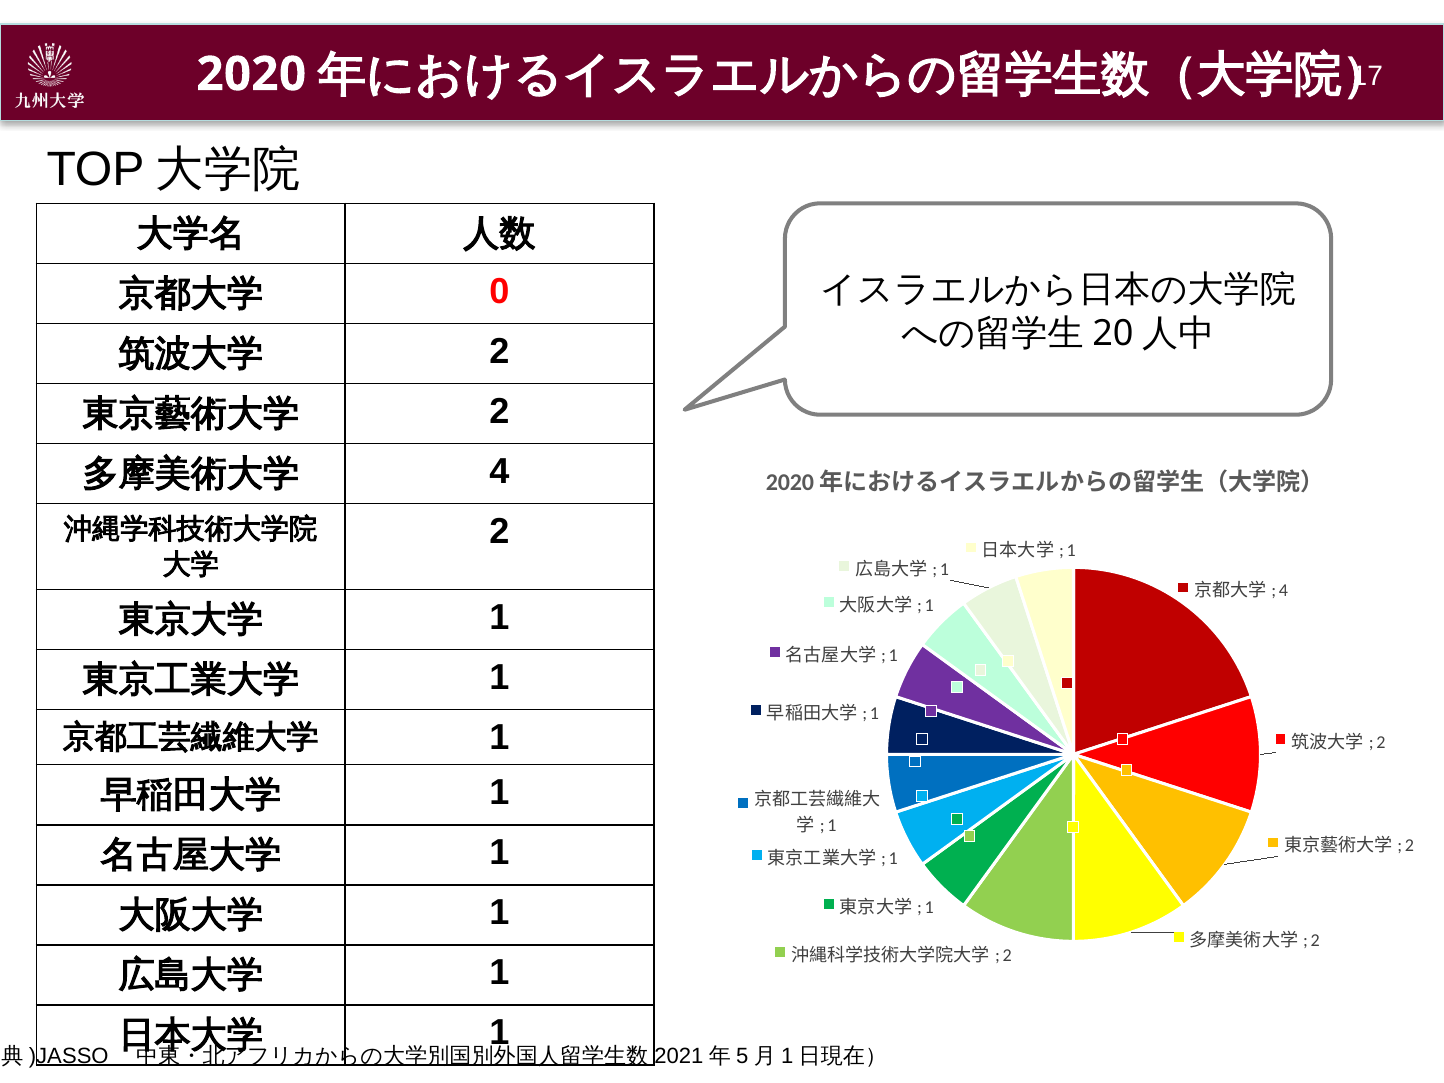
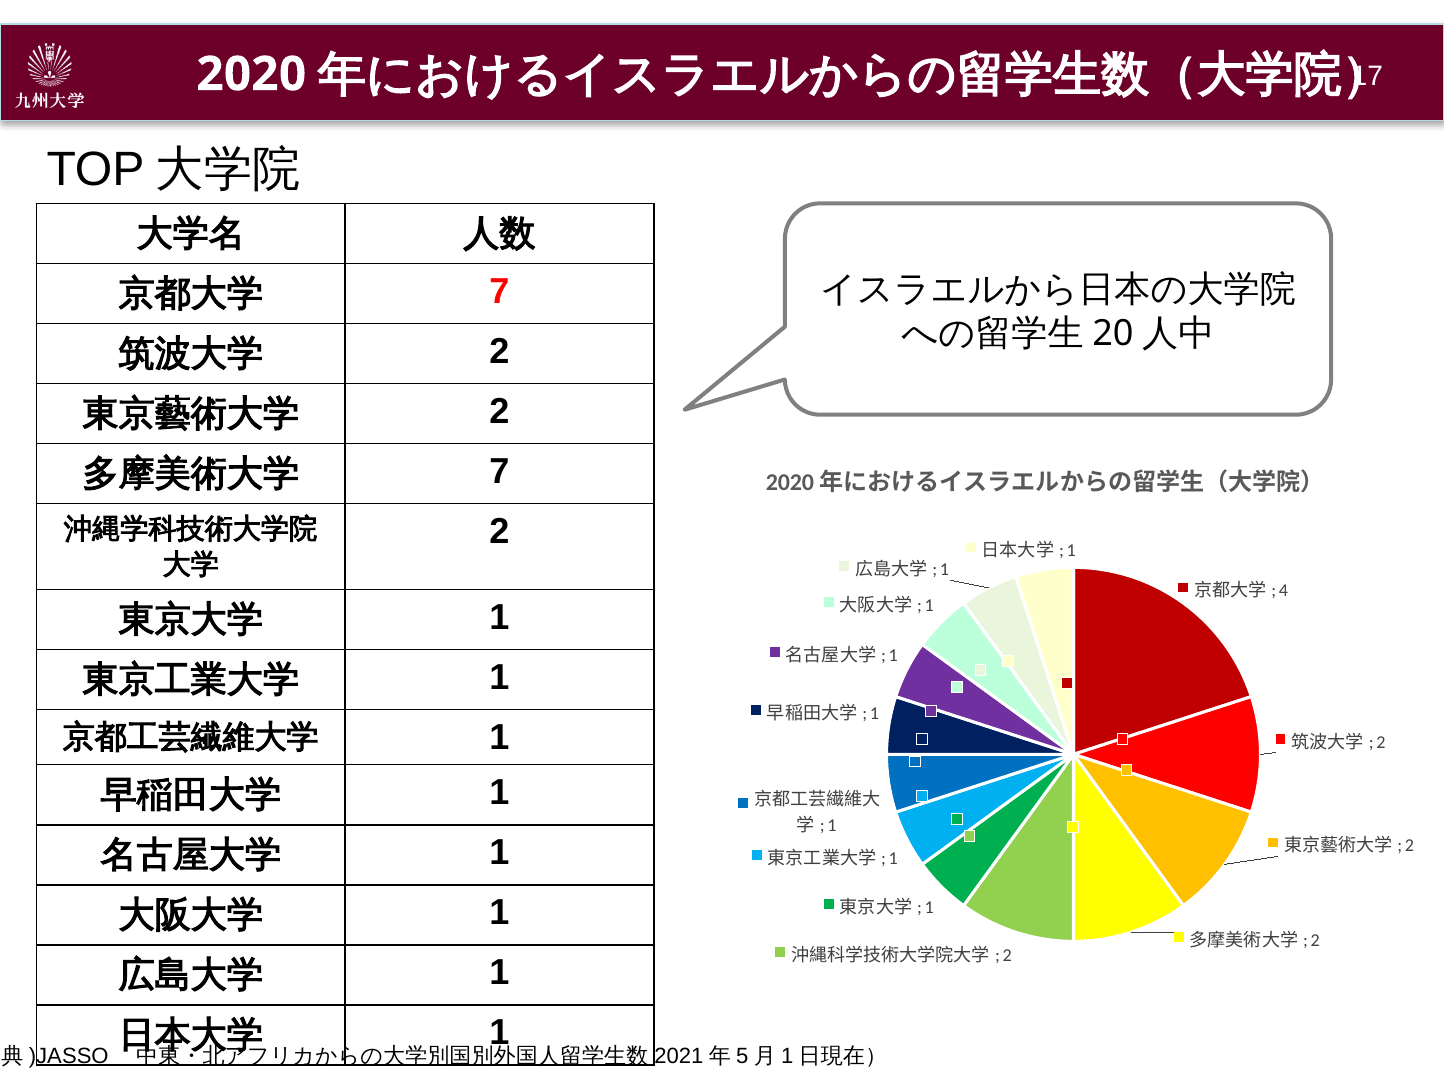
0: 0 -> 7 (500, 291)
4: 4 -> 7 (500, 472)
